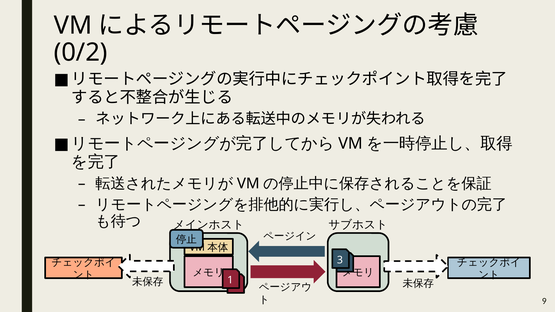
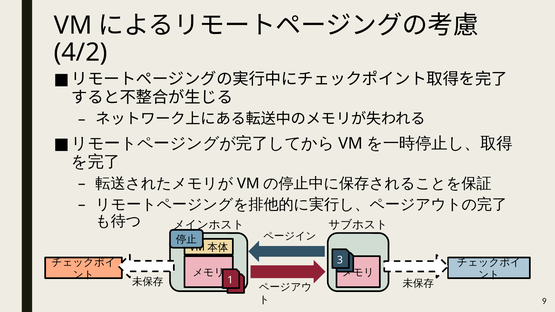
0/2: 0/2 -> 4/2 (81, 53)
